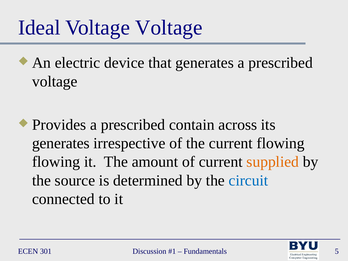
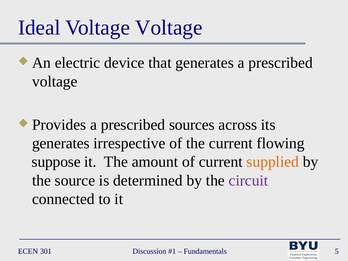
contain: contain -> sources (192, 125)
flowing: flowing -> suppose (56, 162)
circuit colour: blue -> purple (248, 180)
